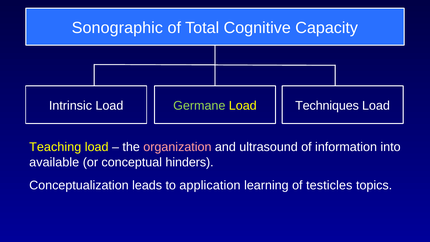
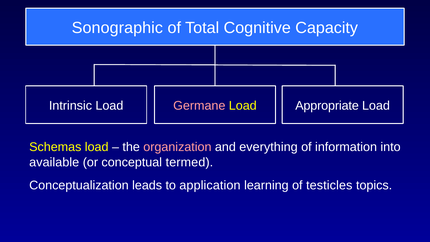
Germane colour: light green -> pink (199, 106)
Techniques: Techniques -> Appropriate (327, 106)
Teaching: Teaching -> Schemas (55, 147)
ultrasound: ultrasound -> everything (268, 147)
hinders: hinders -> termed (189, 162)
